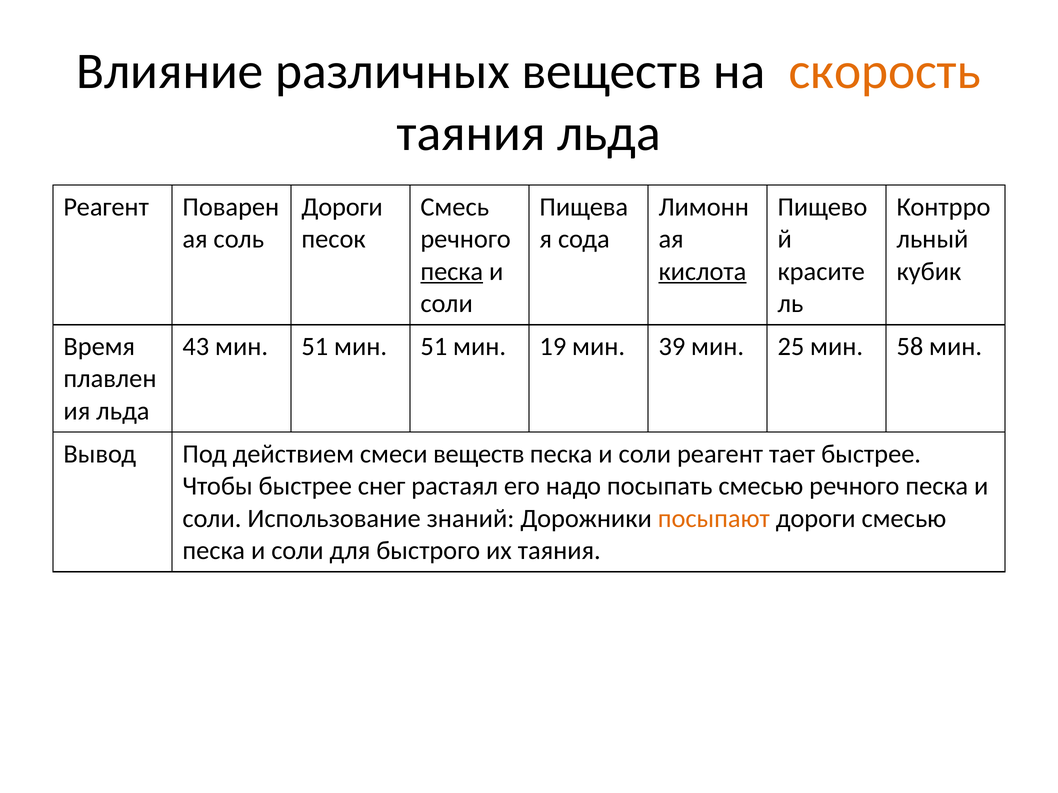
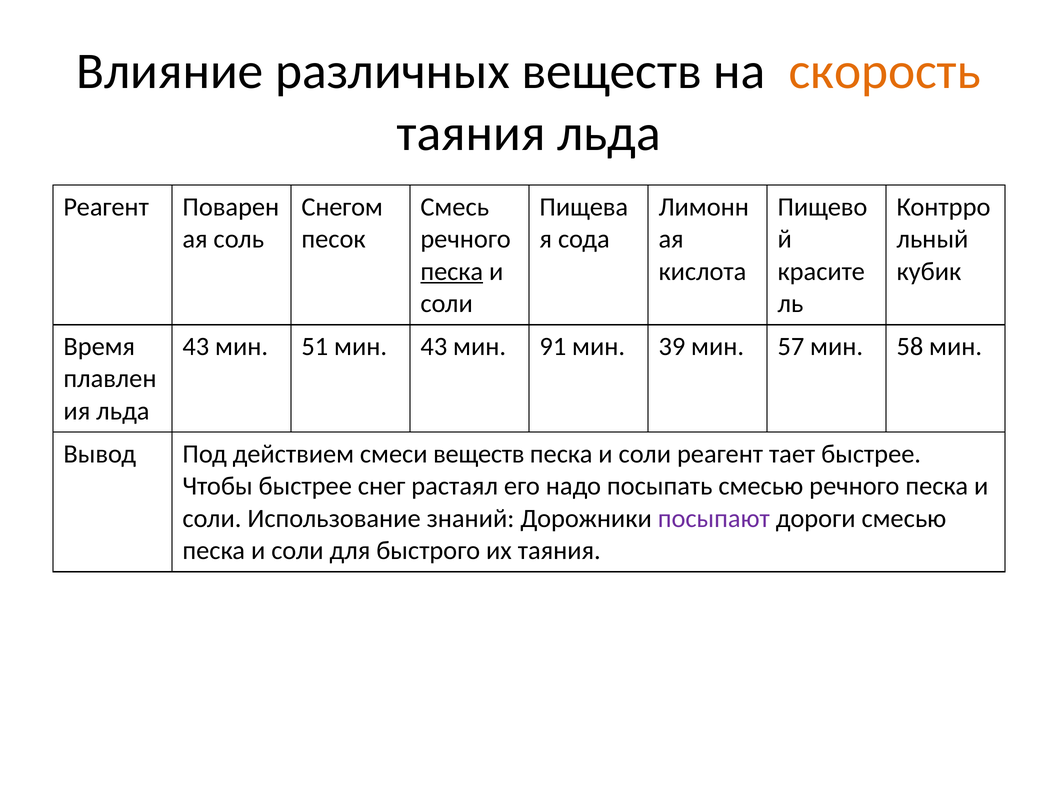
Дороги: Дороги -> Снегом (342, 207)
кислота underline: present -> none (702, 271)
51 мин 51: 51 -> 43 (434, 347)
19: 19 -> 91 (553, 347)
25: 25 -> 57 (791, 347)
посыпают colour: orange -> purple (714, 519)
